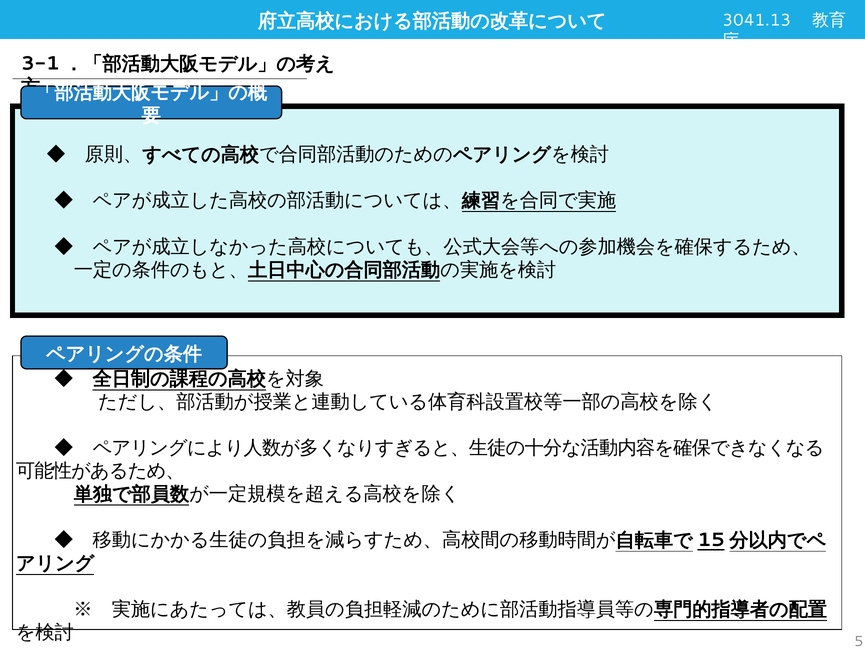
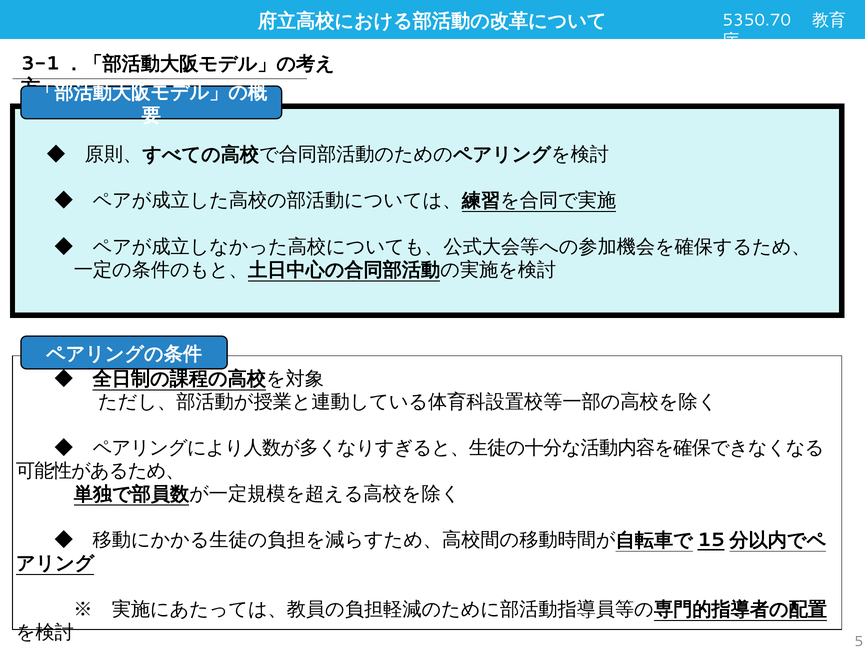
3041.13: 3041.13 -> 5350.70 (757, 20)
